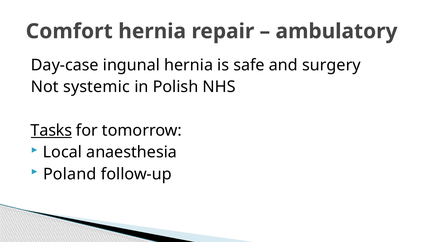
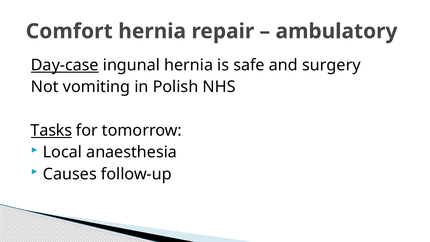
Day-case underline: none -> present (65, 65)
systemic: systemic -> vomiting (97, 87)
Poland: Poland -> Causes (70, 174)
